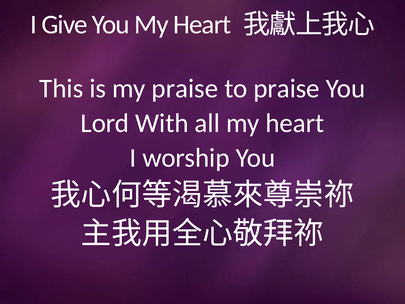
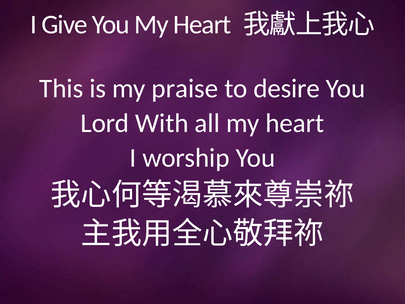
to praise: praise -> desire (287, 89)
